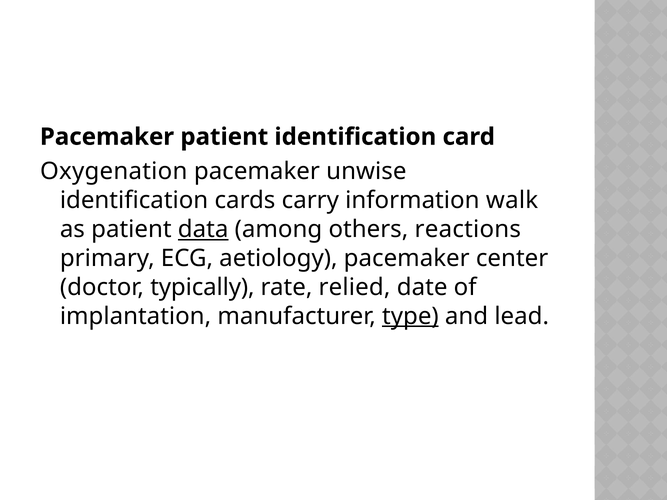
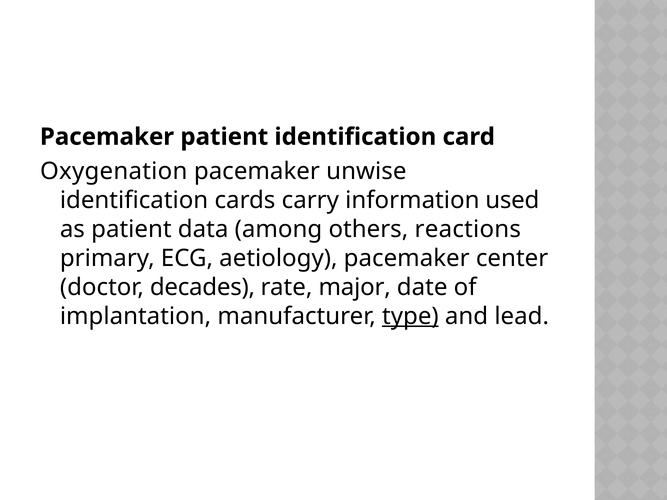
walk: walk -> used (512, 200)
data underline: present -> none (203, 229)
typically: typically -> decades (202, 287)
relied: relied -> major (355, 287)
